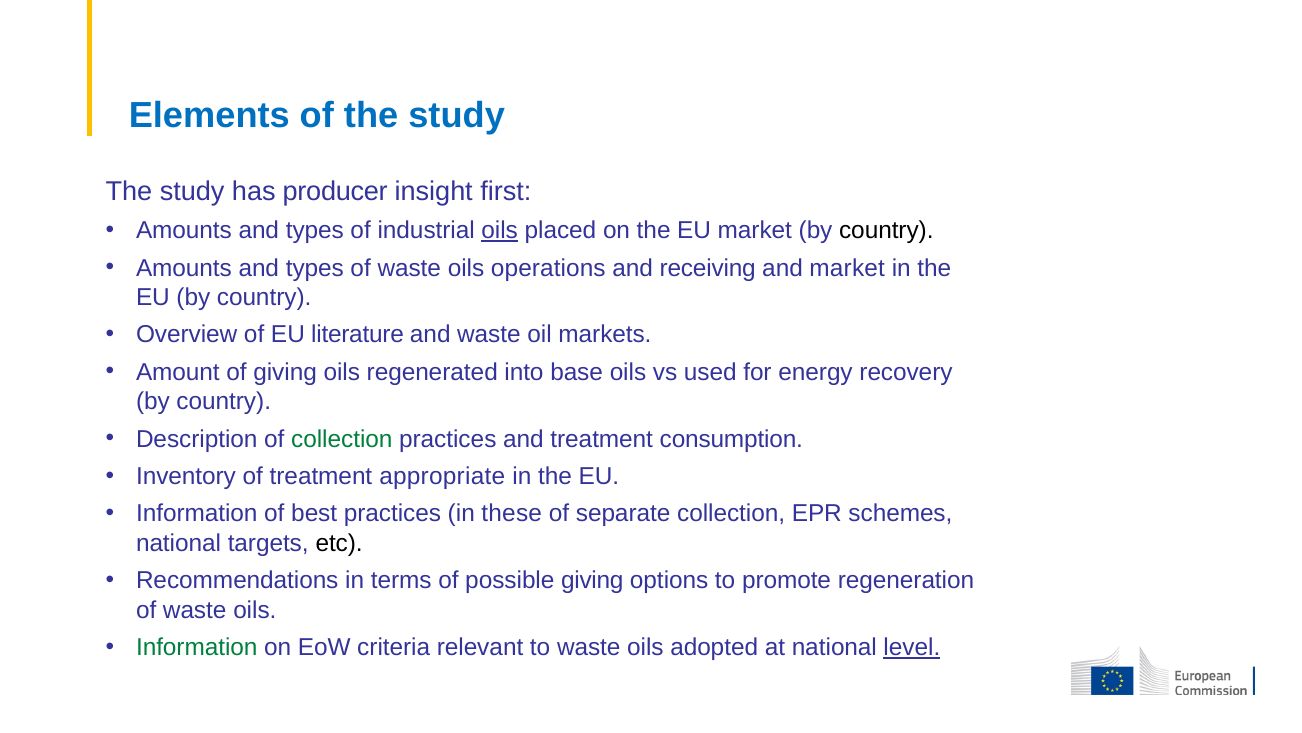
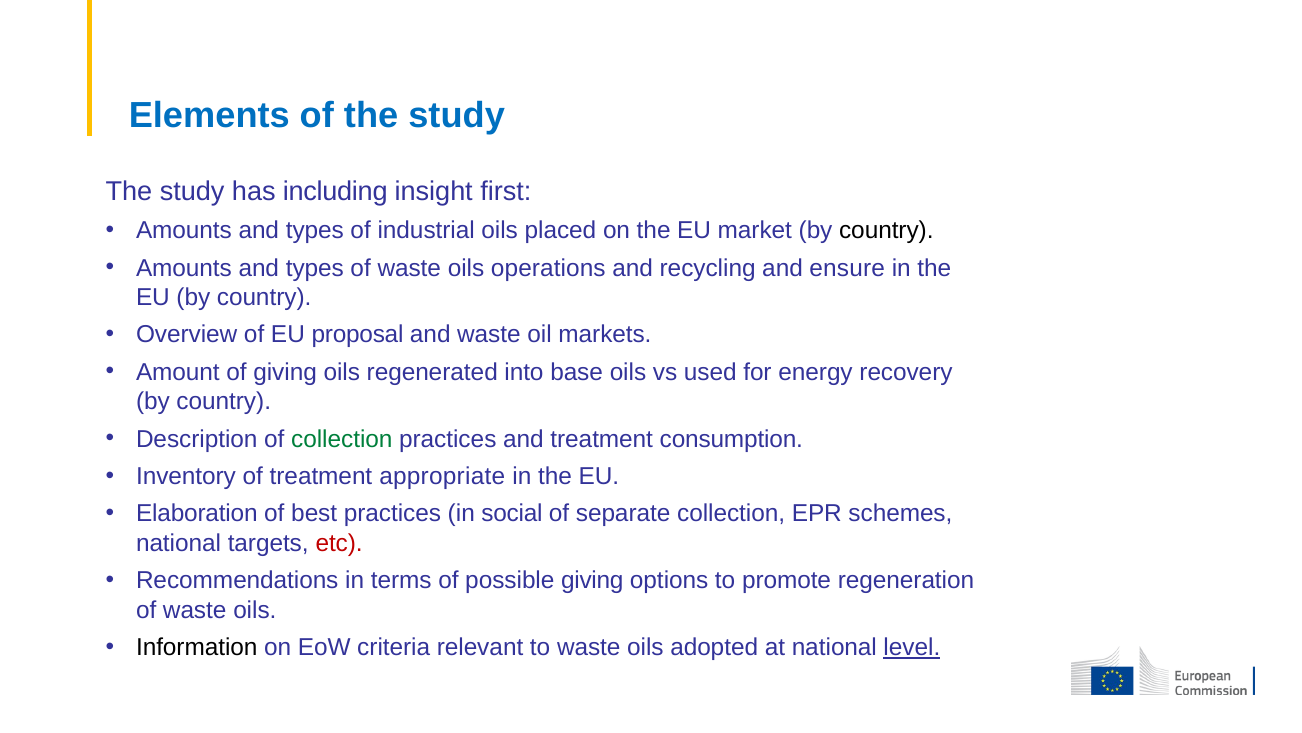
producer: producer -> including (335, 192)
oils underline: present -> none (500, 230)
receiving: receiving -> recycling (708, 268)
and market: market -> ensure (847, 268)
literature: literature -> proposal (358, 335)
Information: Information -> Elaboration (197, 514)
these: these -> social (512, 514)
etc colour: black -> red (339, 543)
Information colour: green -> black (197, 647)
